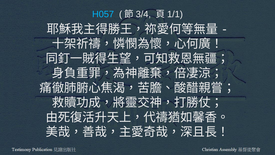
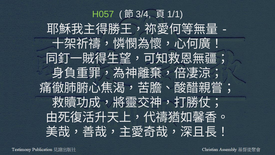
H057 colour: light blue -> light green (103, 14)
